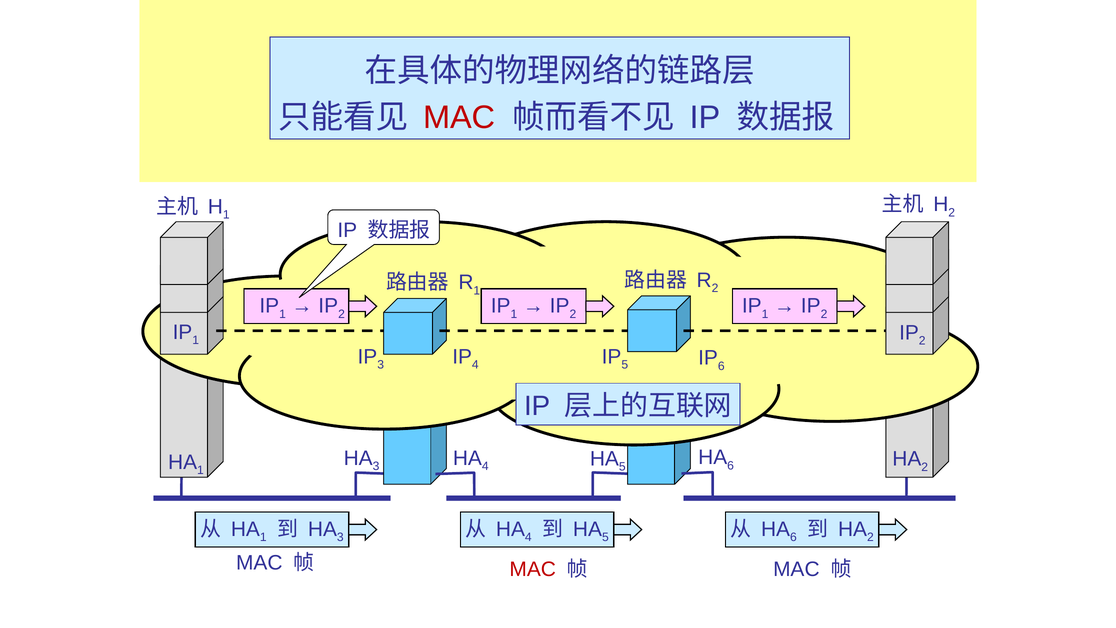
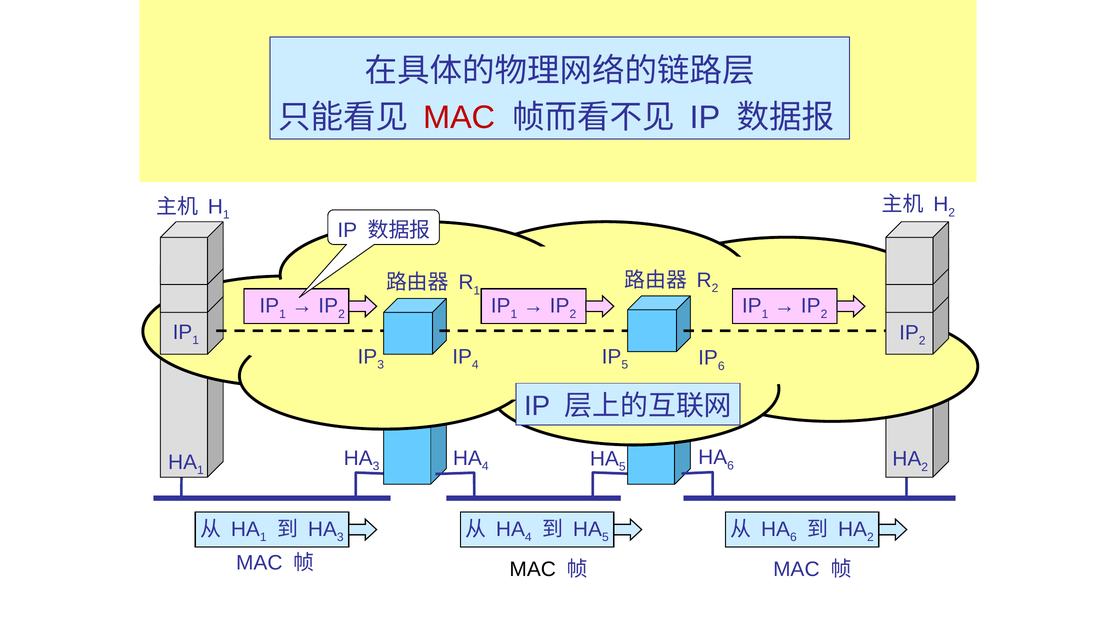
MAC colour: red -> black (533, 569)
